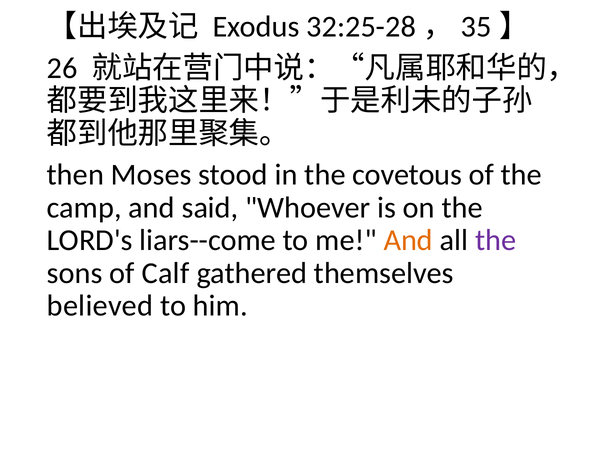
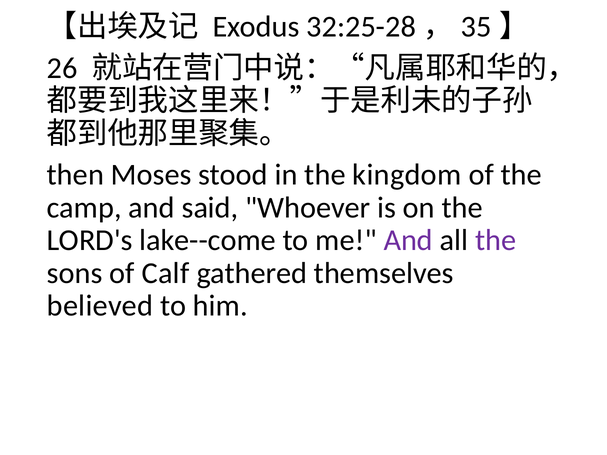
covetous: covetous -> kingdom (407, 175)
liars--come: liars--come -> lake--come (208, 241)
And colour: orange -> purple (408, 241)
